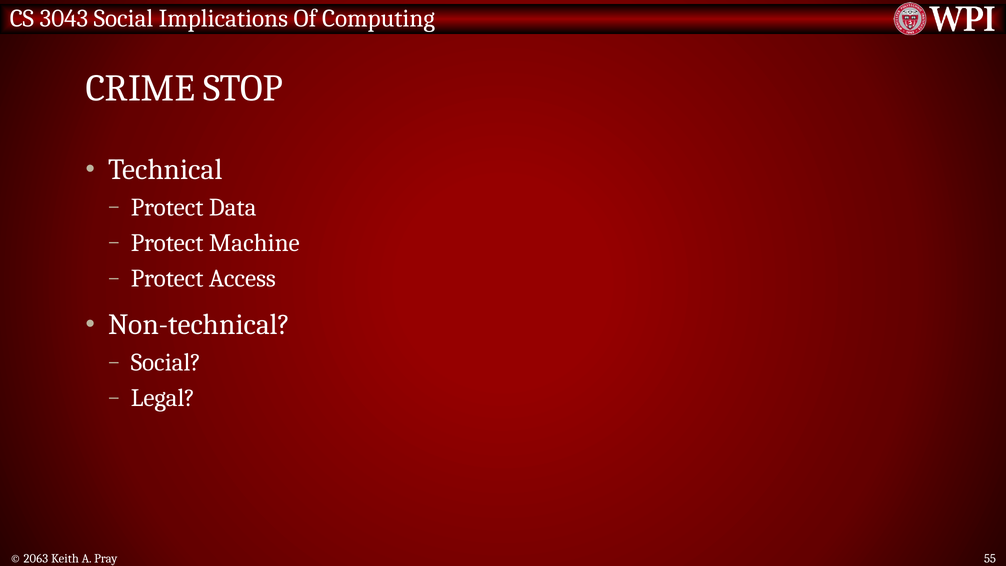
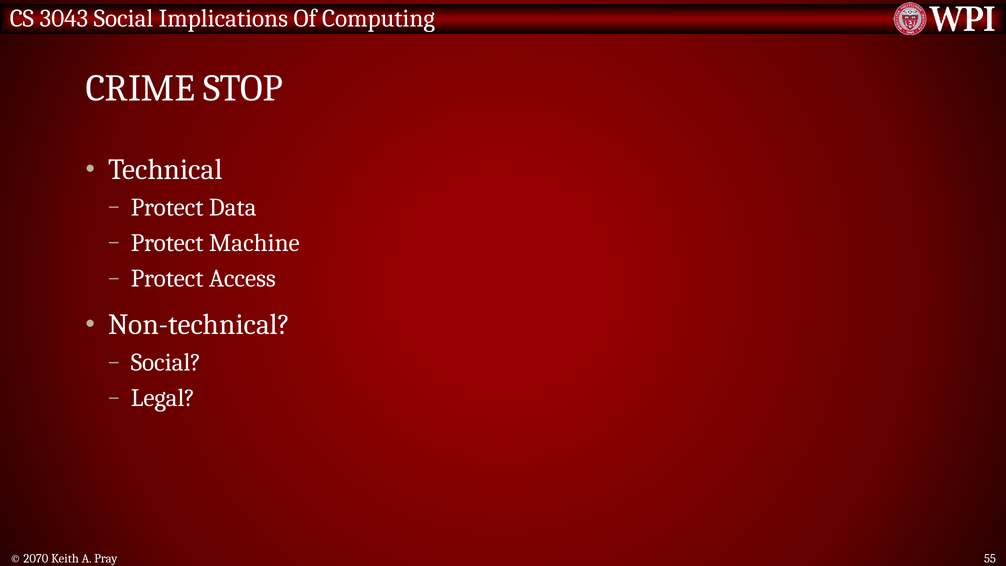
2063: 2063 -> 2070 (36, 559)
